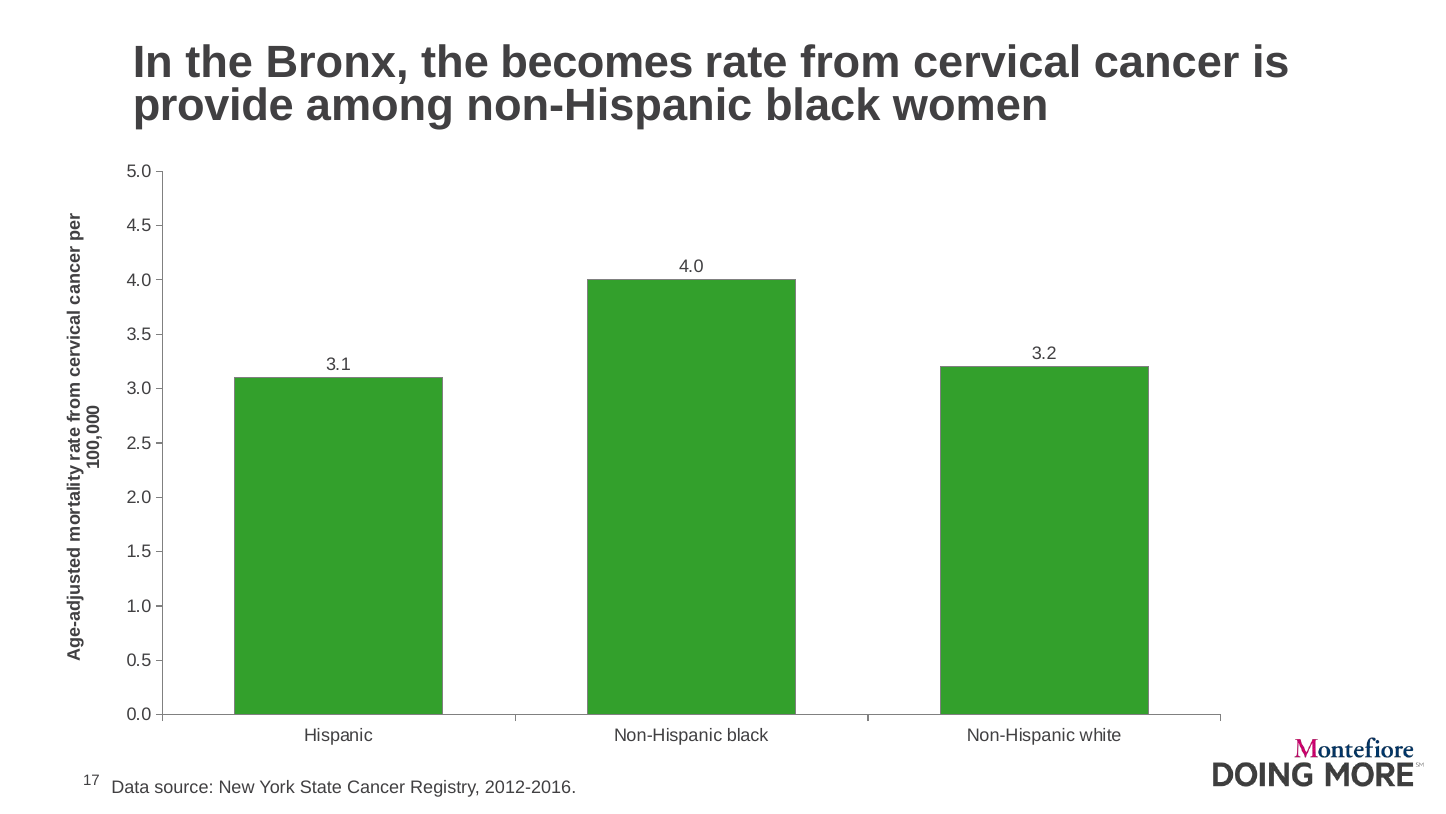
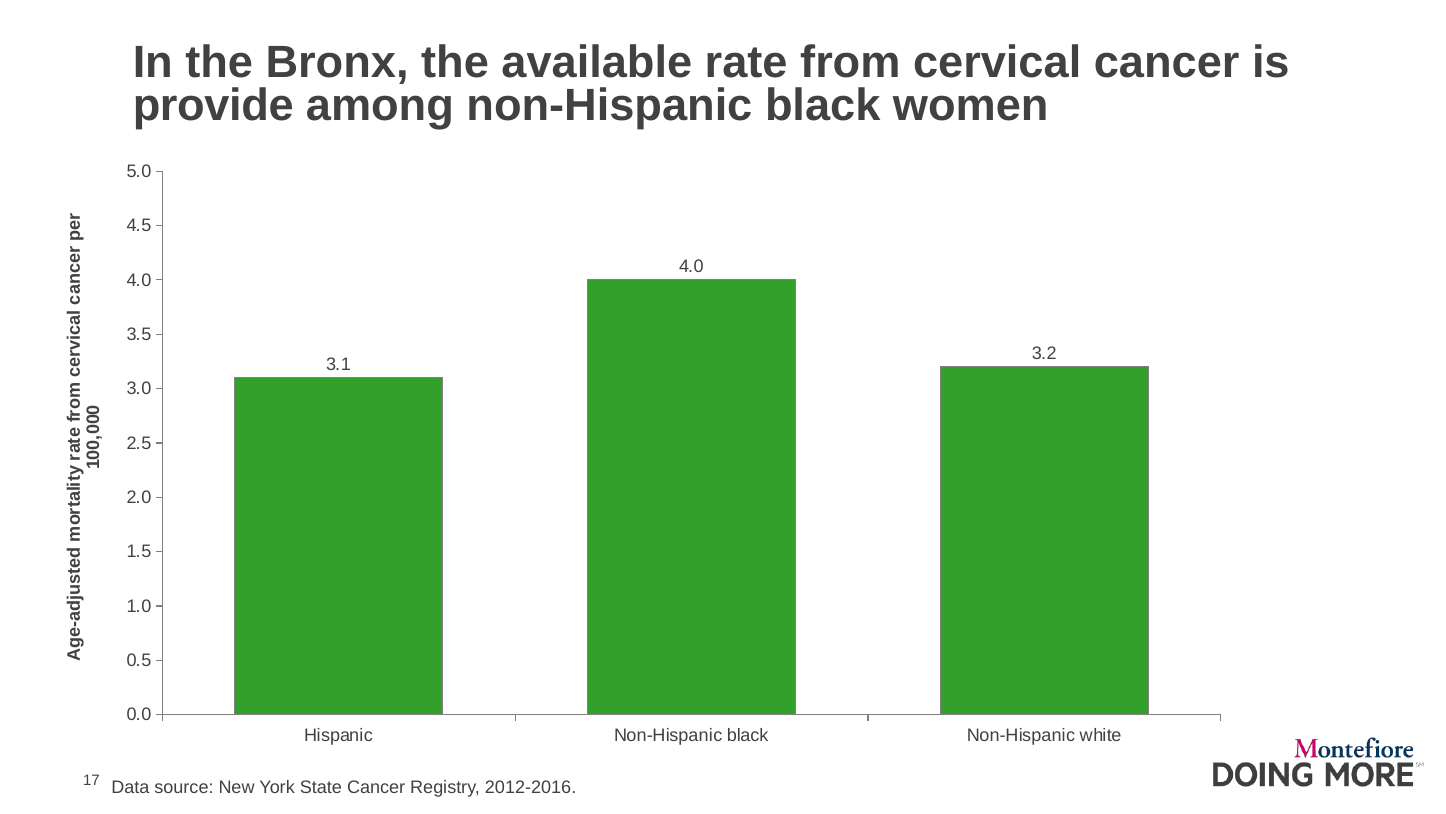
becomes: becomes -> available (597, 62)
